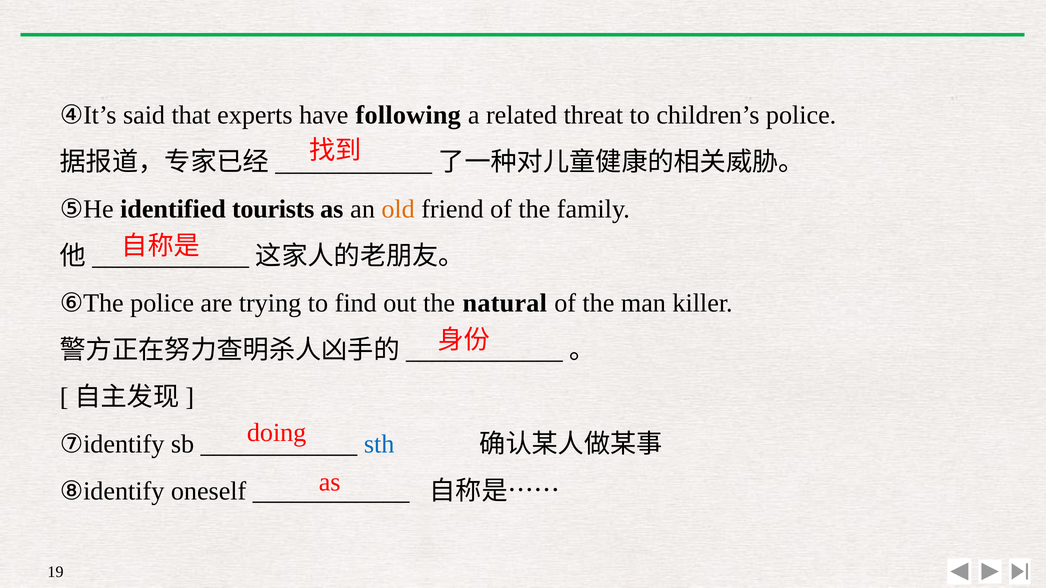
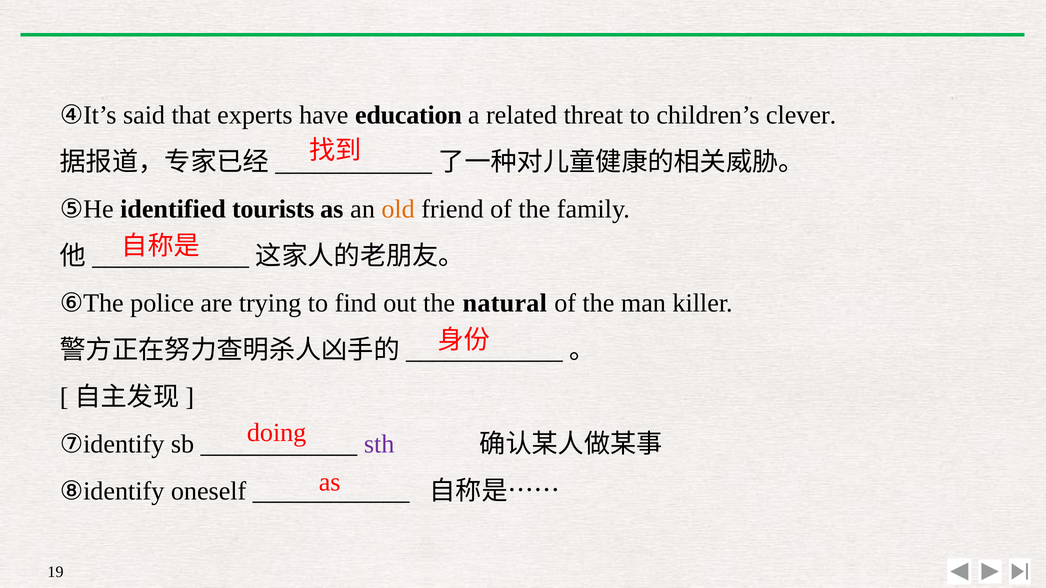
following: following -> education (408, 115)
children’s police: police -> clever (801, 115)
sth colour: blue -> purple (379, 445)
